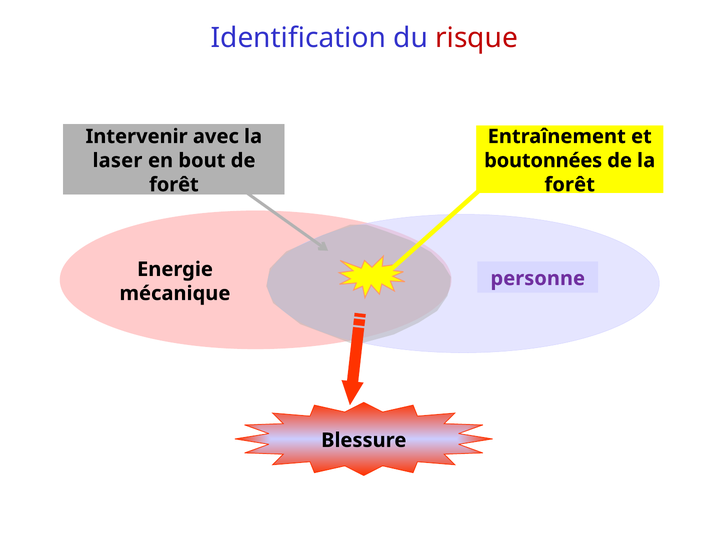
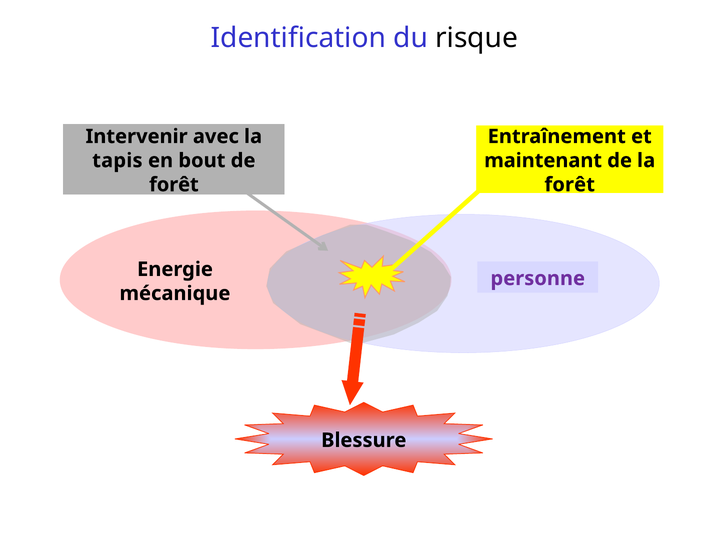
risque colour: red -> black (477, 38)
laser: laser -> tapis (117, 161)
boutonnées: boutonnées -> maintenant (543, 161)
